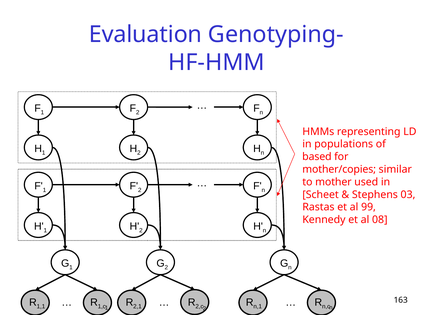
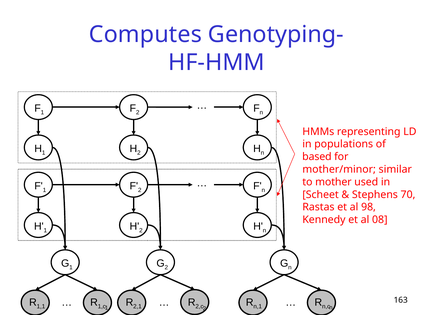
Evaluation: Evaluation -> Computes (145, 35)
mother/copies: mother/copies -> mother/minor (339, 170)
03: 03 -> 70 (408, 195)
99: 99 -> 98 (368, 208)
